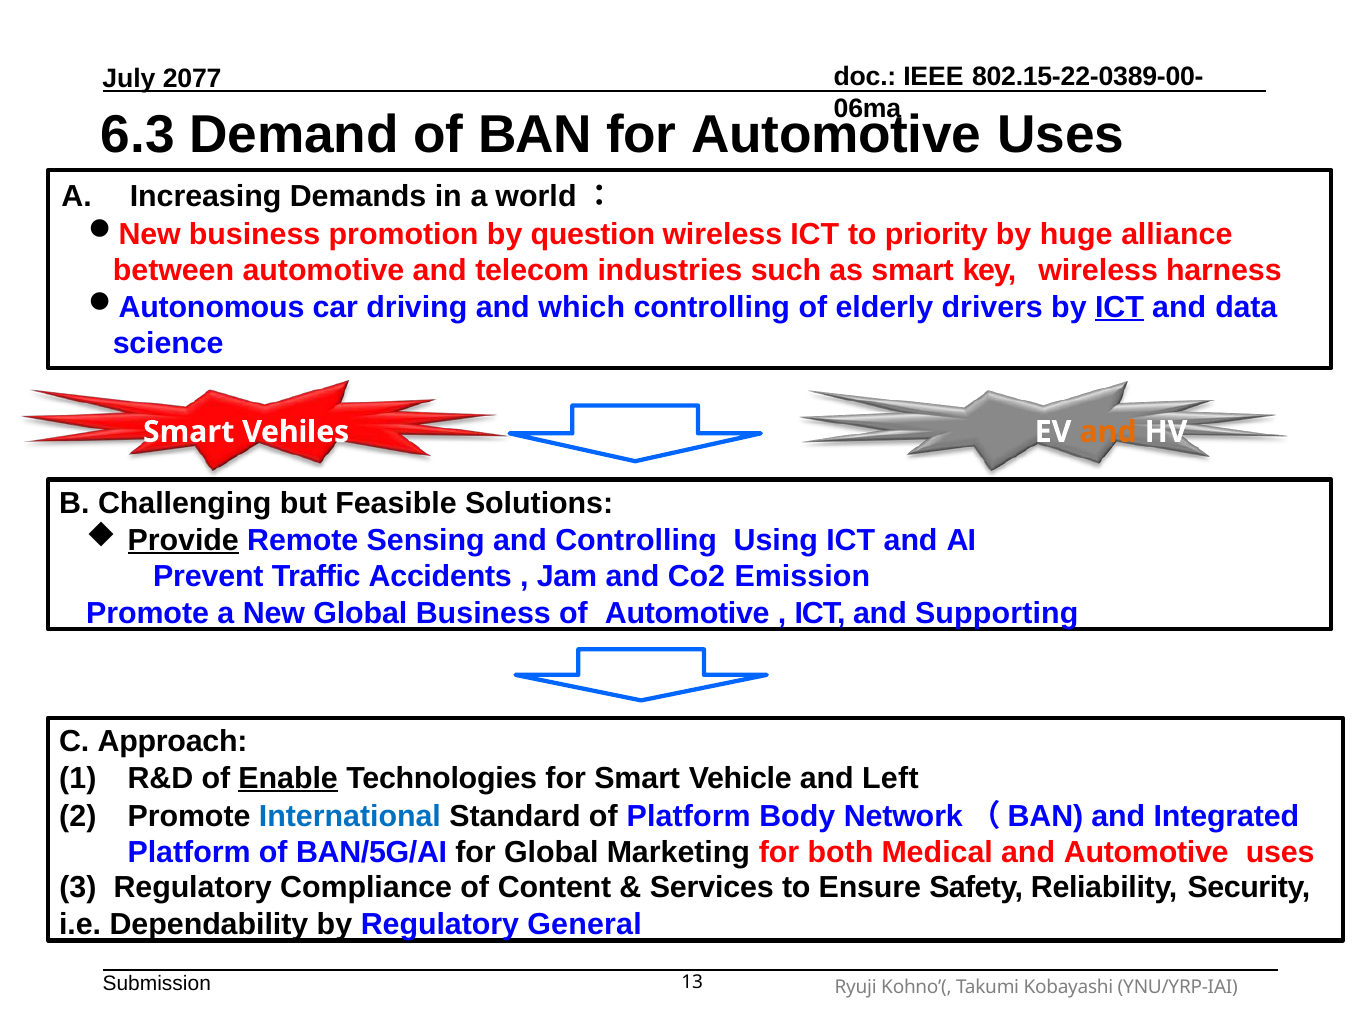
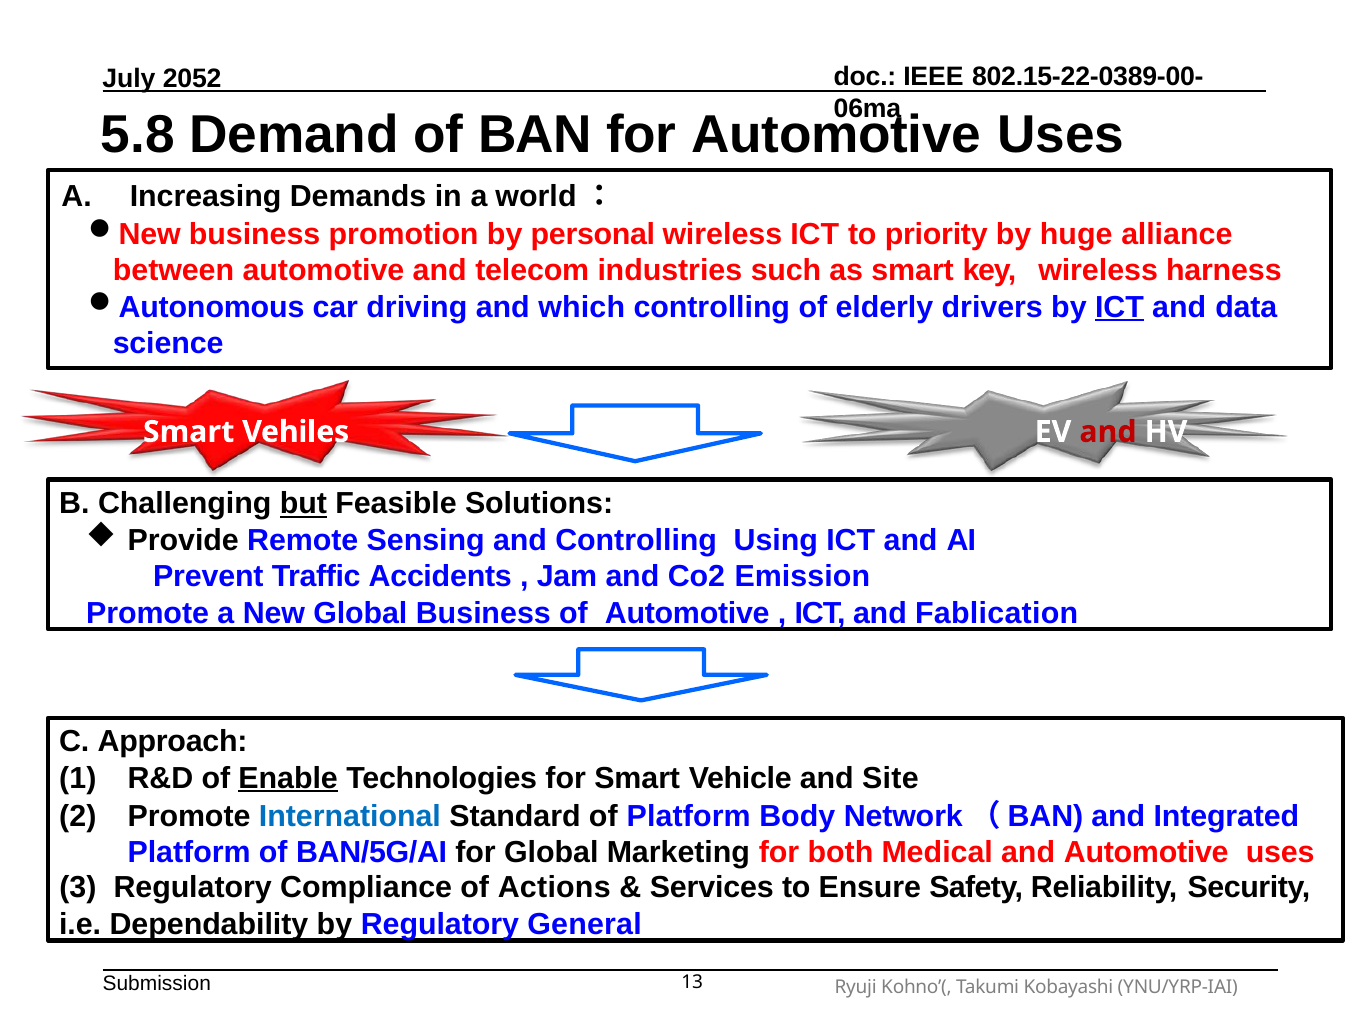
2077: 2077 -> 2052 (192, 78)
6.3: 6.3 -> 5.8 (138, 135)
question: question -> personal (593, 234)
and colour: orange -> red (1108, 432)
but underline: none -> present (303, 504)
Provide underline: present -> none (183, 540)
Supporting: Supporting -> Fablication (997, 613)
Left: Left -> Site (890, 778)
Content: Content -> Actions (554, 888)
